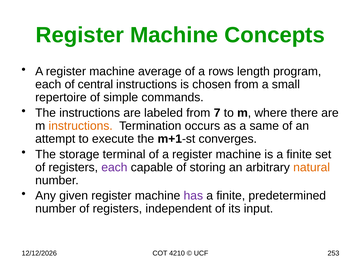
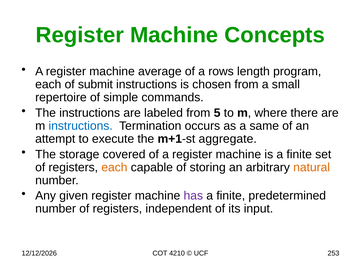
central: central -> submit (95, 84)
7: 7 -> 5 (217, 113)
instructions colour: orange -> blue (81, 126)
converges: converges -> aggregate (228, 139)
terminal: terminal -> covered (124, 154)
each colour: purple -> orange (114, 167)
